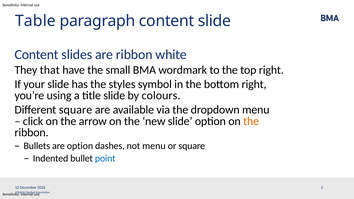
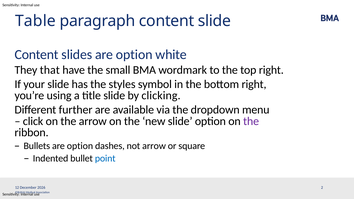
slides are ribbon: ribbon -> option (134, 55)
colours: colours -> clicking (161, 96)
Different square: square -> further (76, 110)
the colour: orange -> purple (251, 121)
not menu: menu -> arrow (154, 146)
